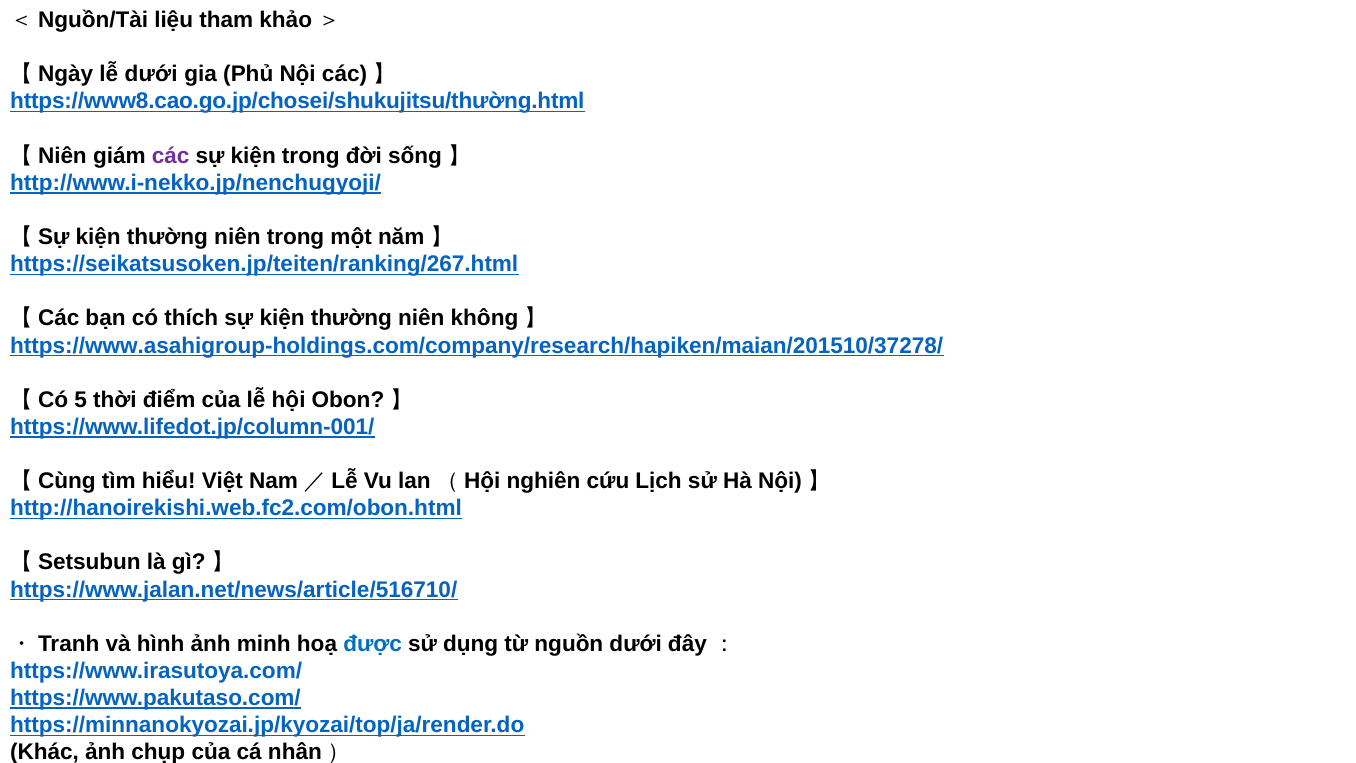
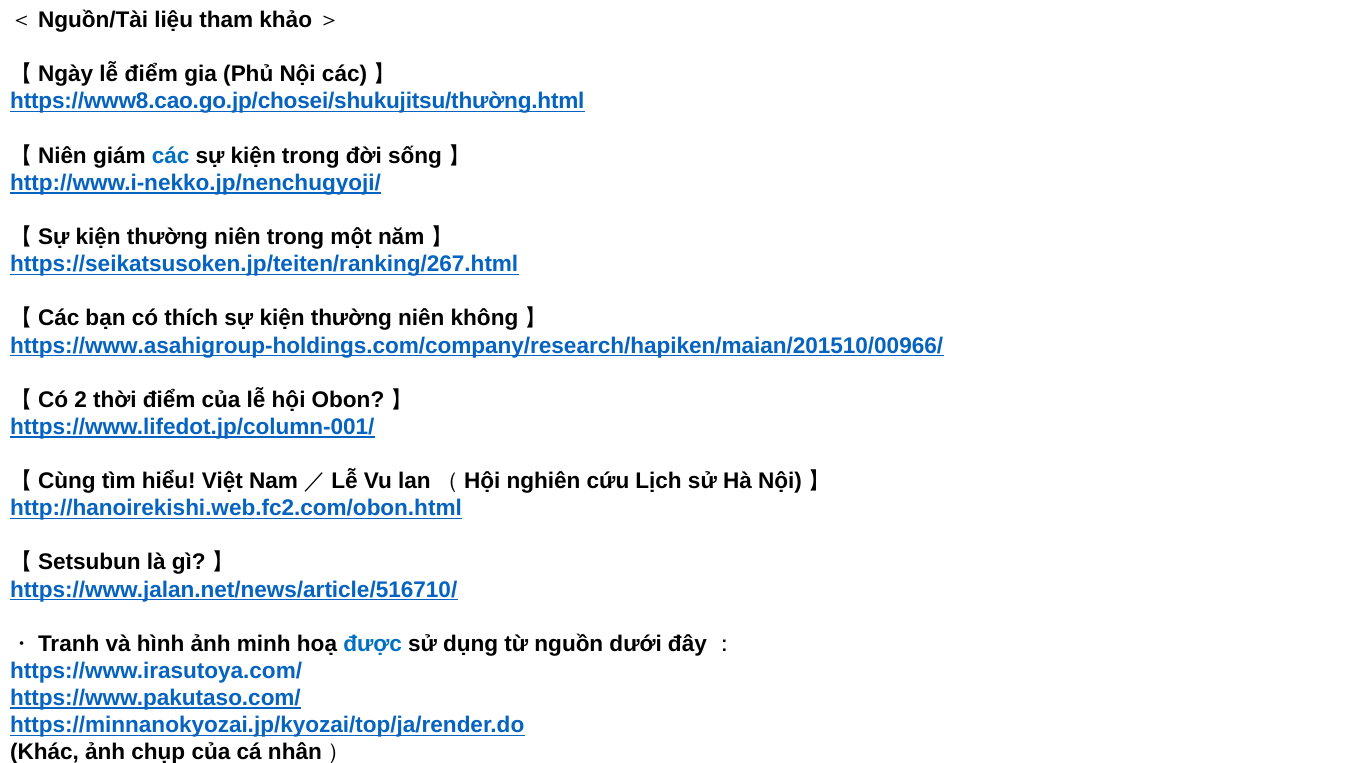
lễ dưới: dưới -> điểm (151, 74)
các colour: purple -> blue (171, 156)
https://www.asahigroup-holdings.com/company/research/hapiken/maian/201510/37278/: https://www.asahigroup-holdings.com/company/research/hapiken/maian/201510/37278/ -> https://www.asahigroup-holdings.com/company/research/hapiken/maian/201510/00966/ (477, 345)
5: 5 -> 2 (81, 400)
